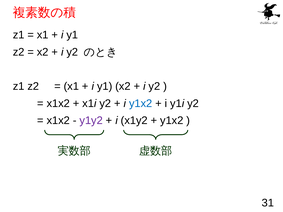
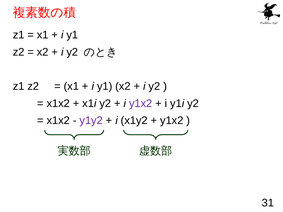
y1x2 colour: blue -> purple (141, 104)
